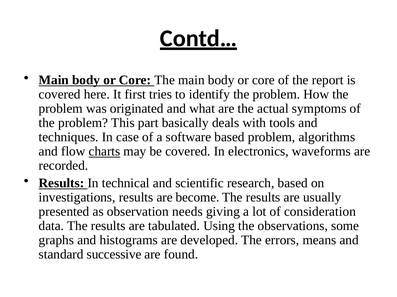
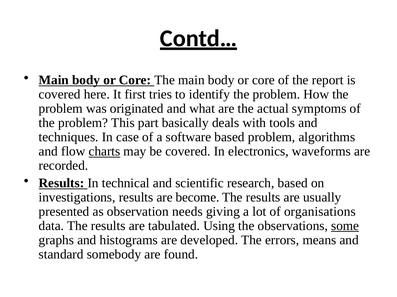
consideration: consideration -> organisations (320, 212)
some underline: none -> present (345, 226)
successive: successive -> somebody (114, 255)
